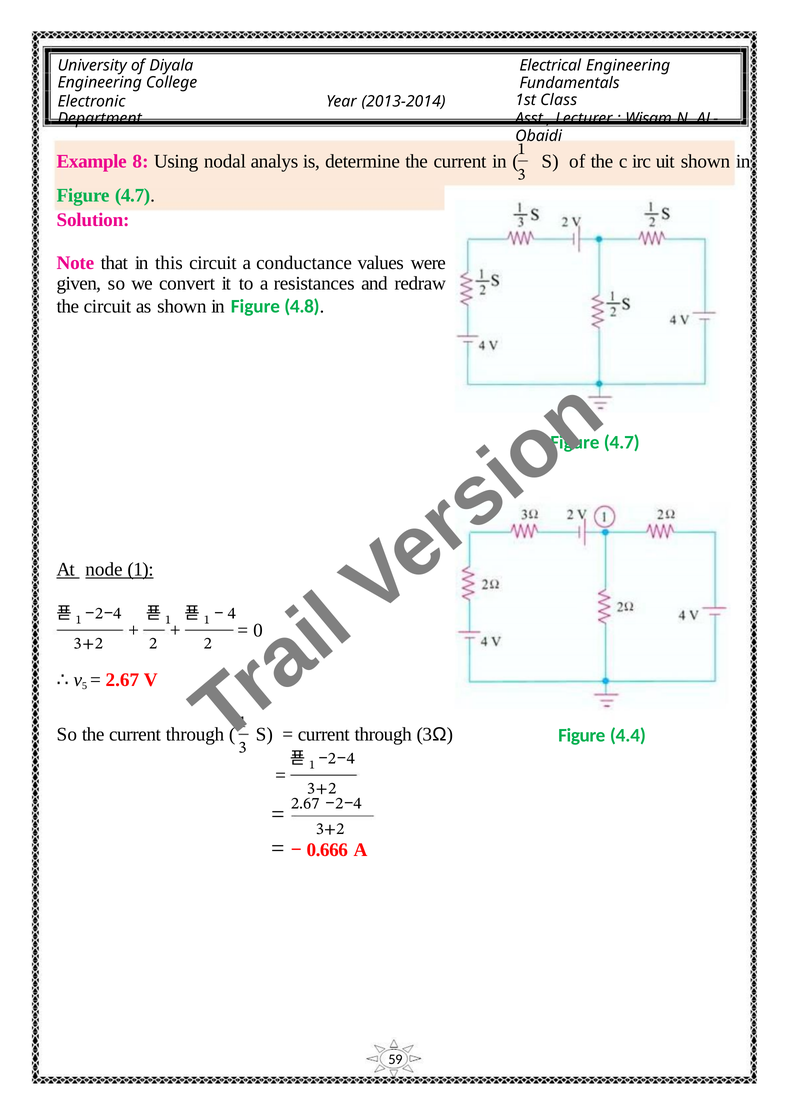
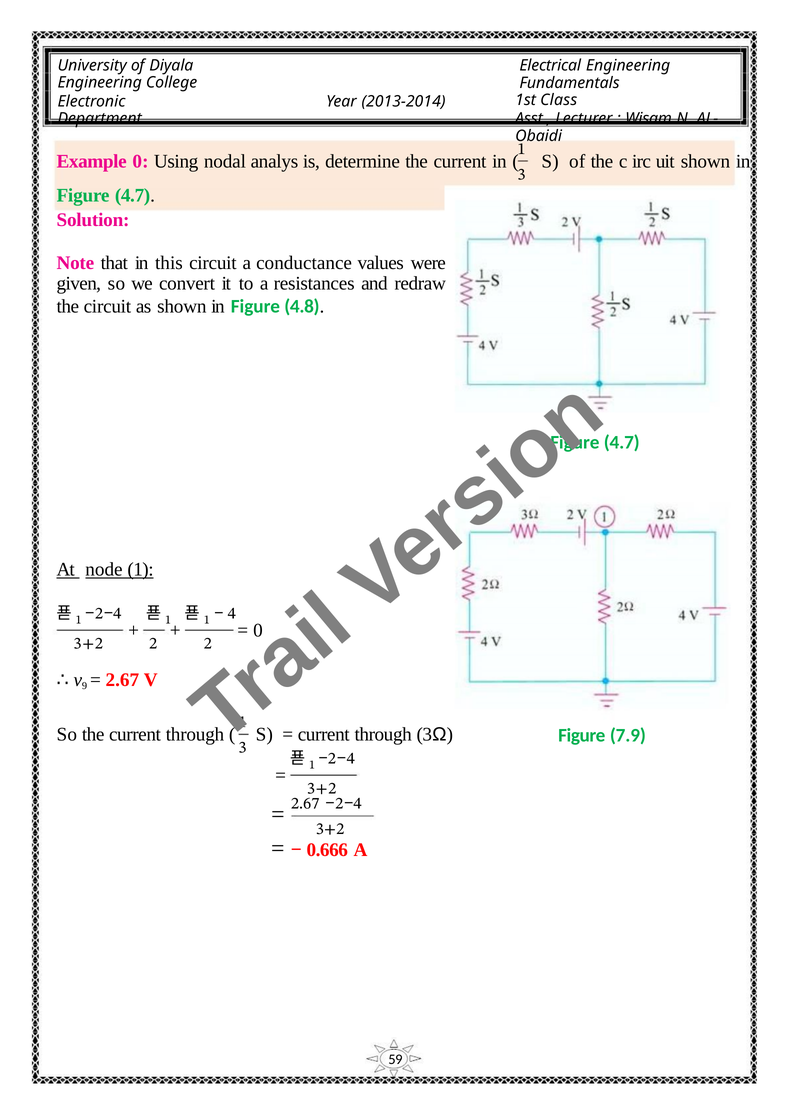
Example 8: 8 -> 0 (141, 161)
5: 5 -> 9 (85, 685)
4.4: 4.4 -> 7.9 (628, 735)
